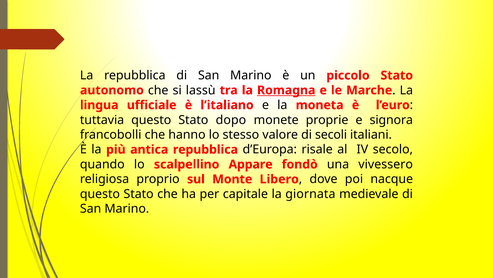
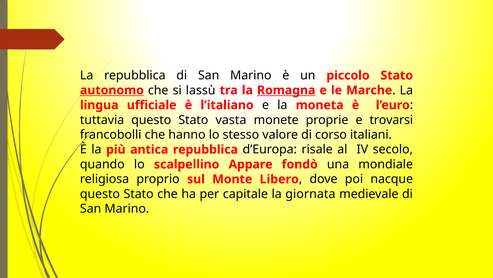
autonomo underline: none -> present (112, 90)
dopo: dopo -> vasta (231, 120)
signora: signora -> trovarsi (391, 120)
secoli: secoli -> corso (331, 134)
vivessero: vivessero -> mondiale (386, 164)
